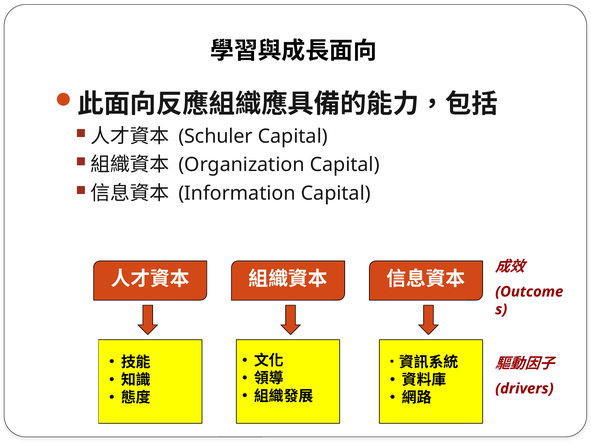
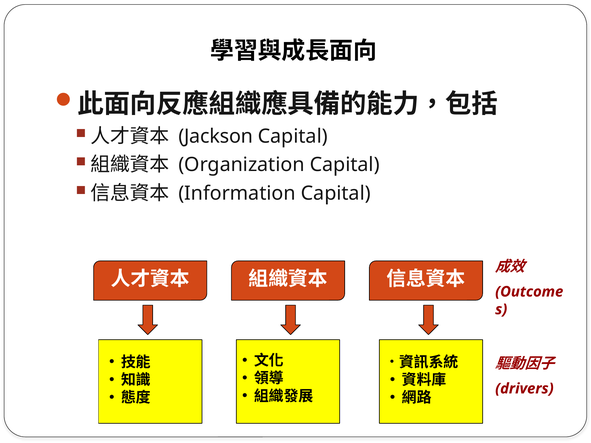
Schuler: Schuler -> Jackson (216, 136)
